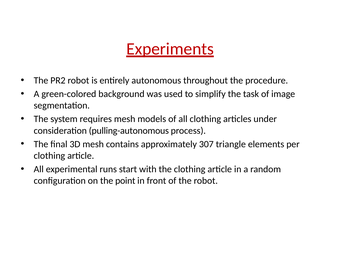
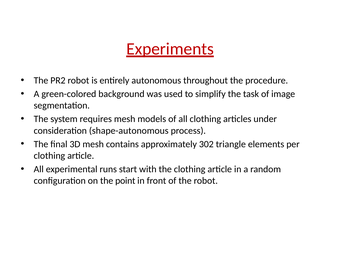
pulling-autonomous: pulling-autonomous -> shape-autonomous (129, 130)
307: 307 -> 302 (206, 144)
